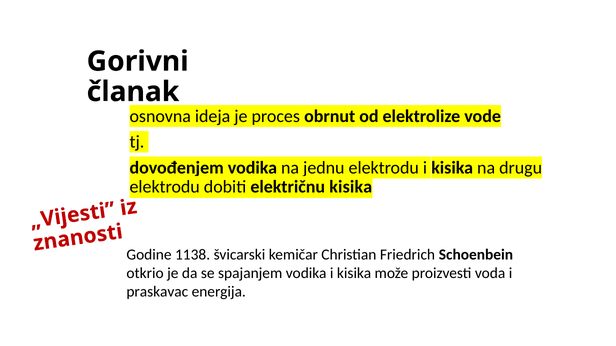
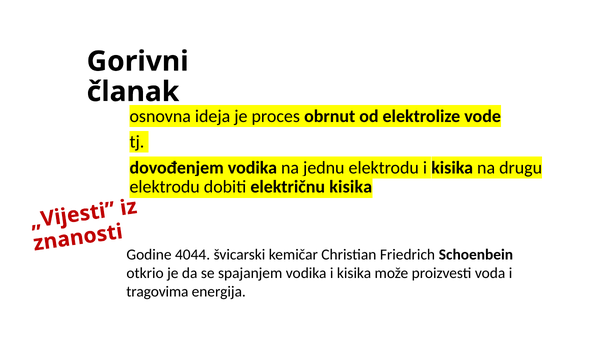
1138: 1138 -> 4044 (193, 255)
praskavac: praskavac -> tragovima (157, 292)
